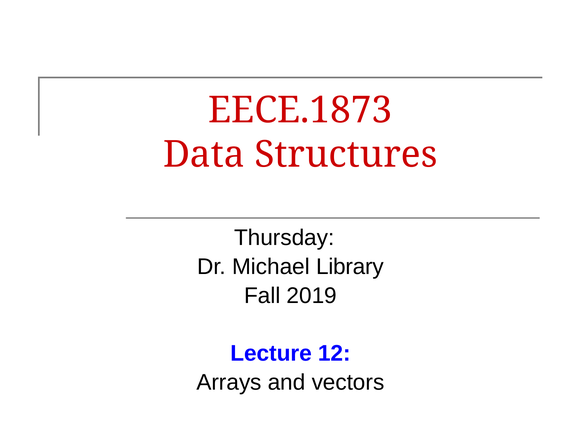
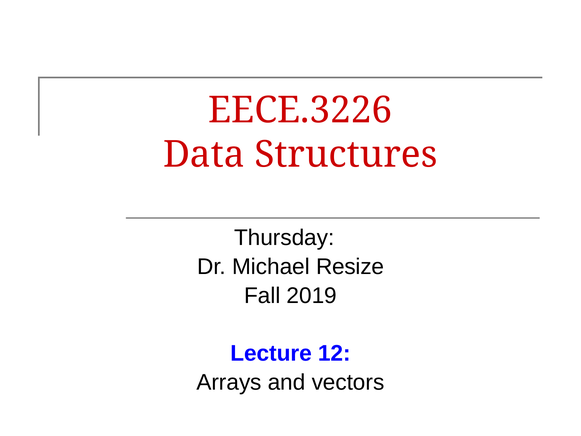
EECE.1873: EECE.1873 -> EECE.3226 (300, 110)
Library: Library -> Resize (350, 267)
